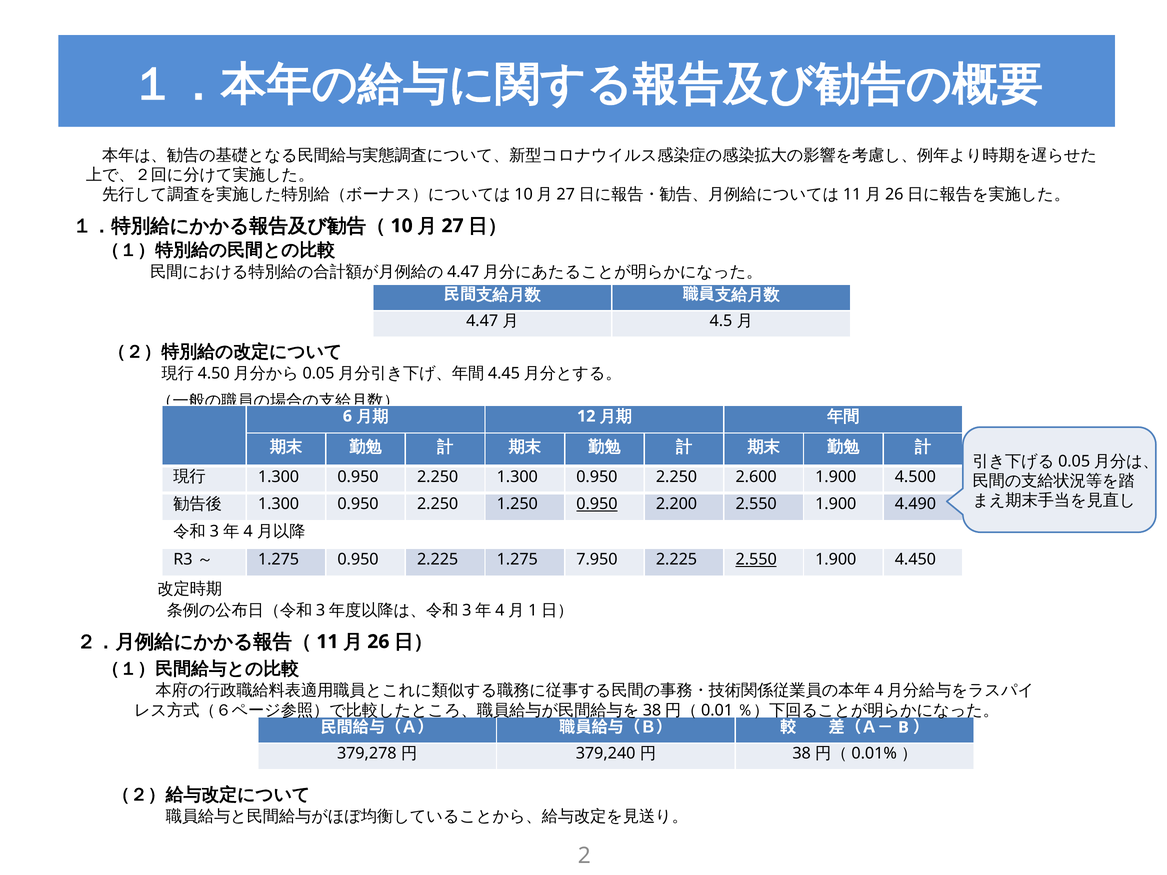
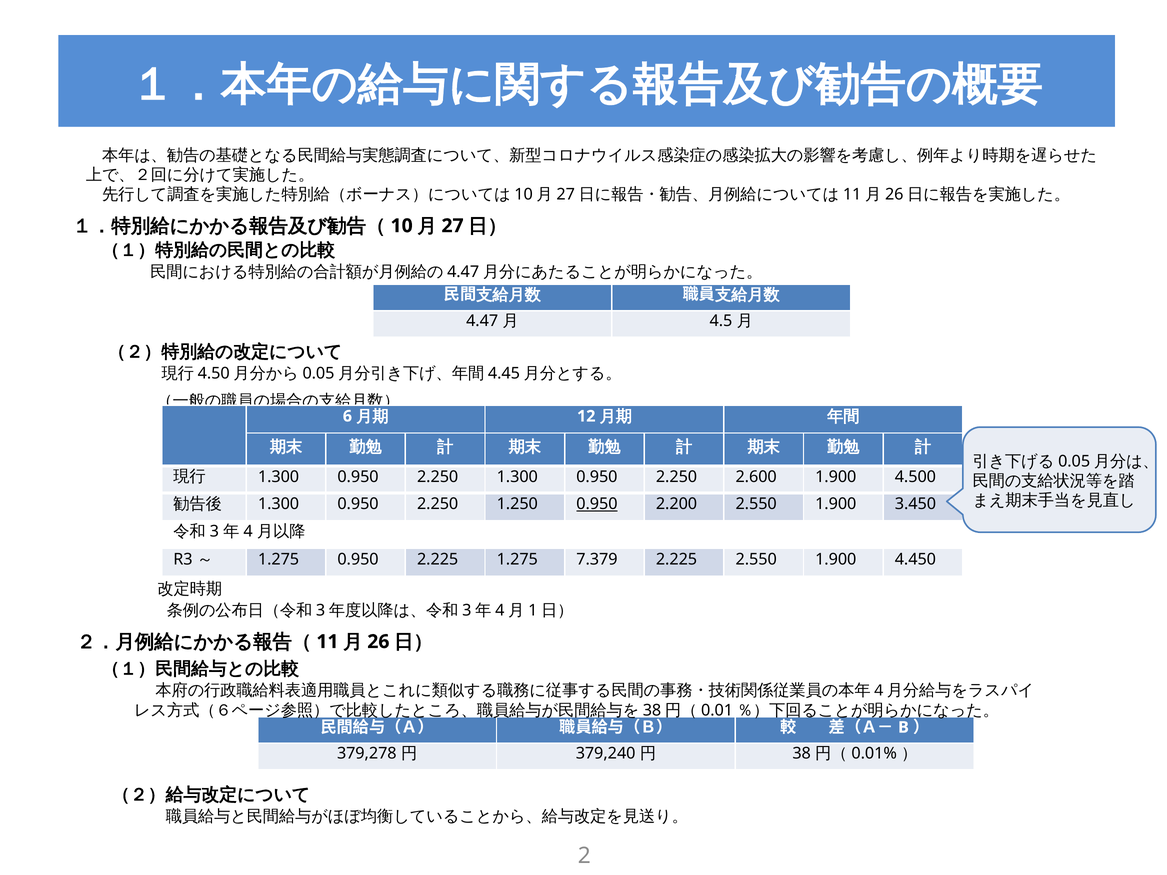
4.490: 4.490 -> 3.450 (915, 504)
7.950: 7.950 -> 7.379 (597, 560)
2.550 underline: present -> none (756, 560)
